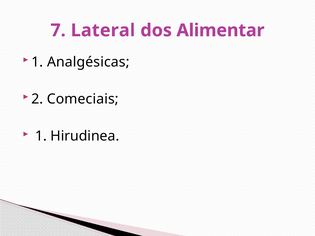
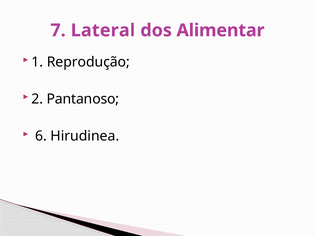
Analgésicas: Analgésicas -> Reprodução (88, 62)
Comeciais: Comeciais -> Pantanoso (83, 99)
1: 1 -> 6 (41, 136)
